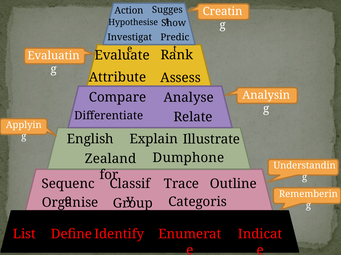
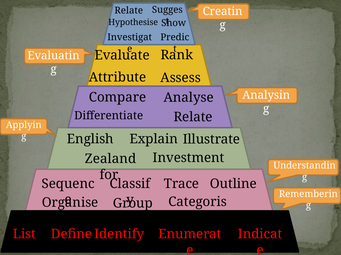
Action: Action -> Relate (129, 10)
Dumphone: Dumphone -> Investment (189, 158)
